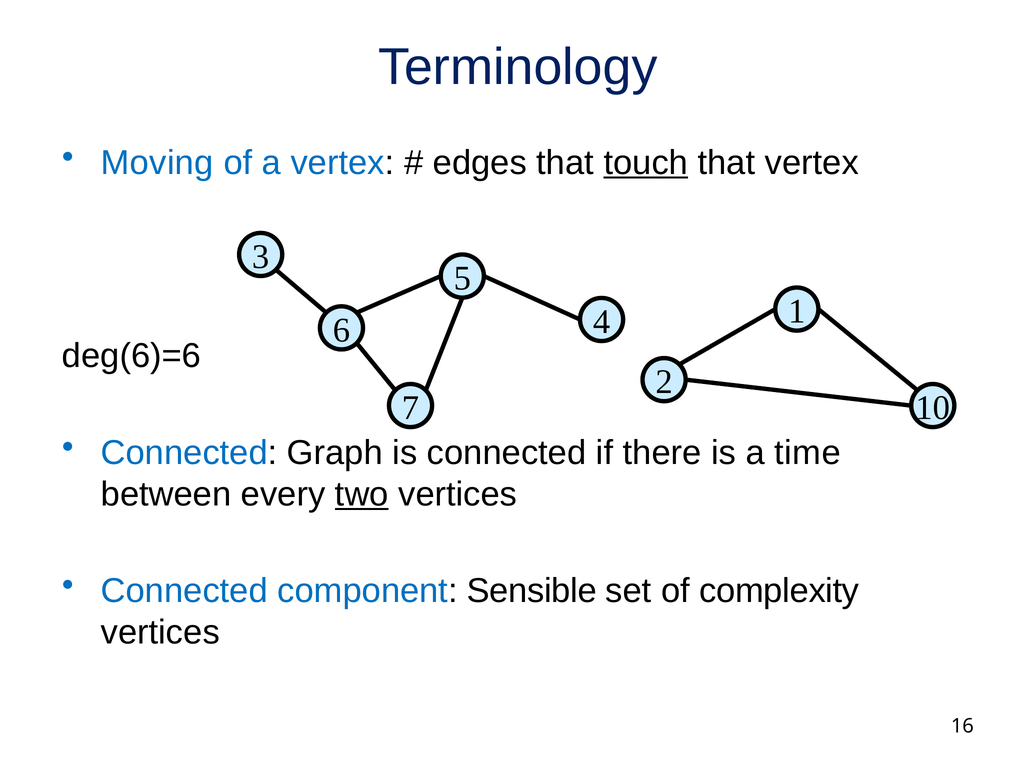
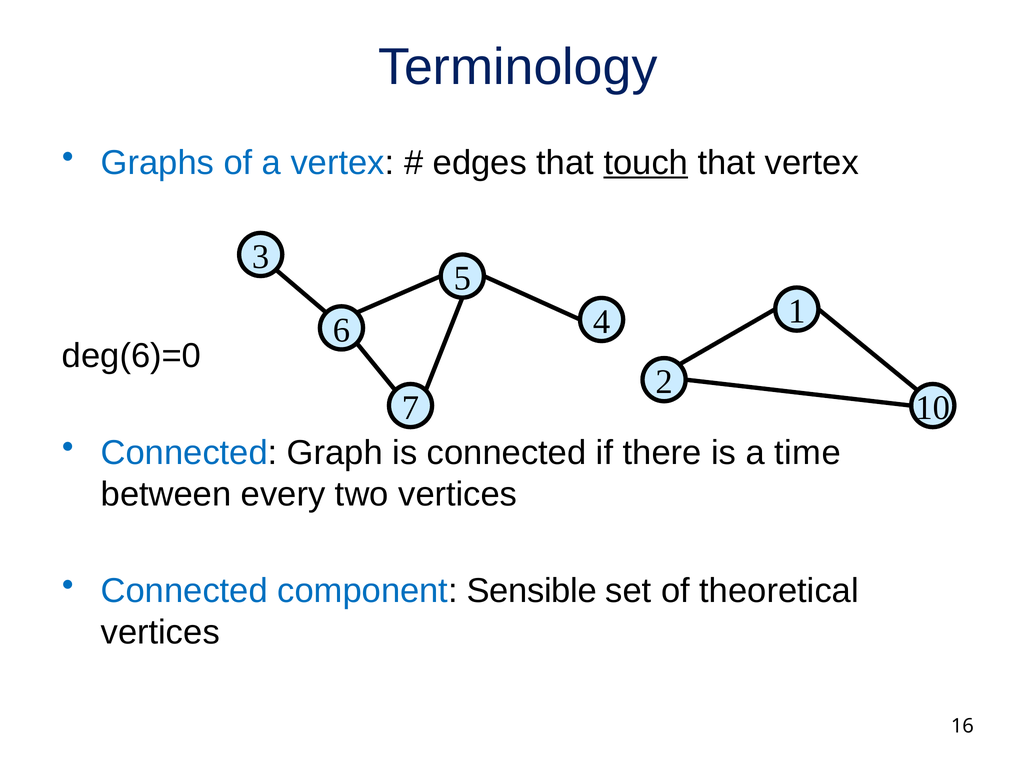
Moving: Moving -> Graphs (157, 163)
deg(6)=6: deg(6)=6 -> deg(6)=0 (132, 356)
two underline: present -> none (362, 494)
complexity: complexity -> theoretical (779, 591)
